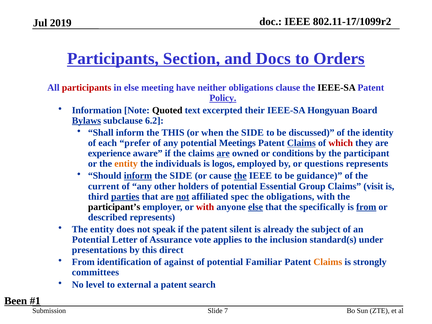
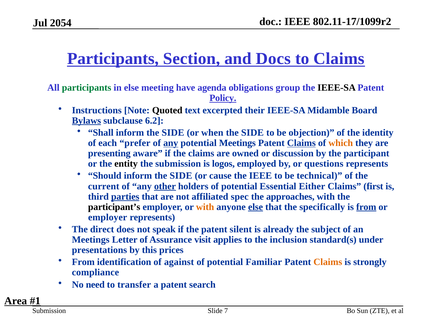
2019: 2019 -> 2054 (61, 23)
to Orders: Orders -> Claims (339, 59)
participants colour: red -> green (87, 88)
neither: neither -> agenda (212, 88)
clause: clause -> group (288, 88)
Information: Information -> Instructions (97, 110)
Hongyuan: Hongyuan -> Midamble (328, 110)
Shall inform the THIS: THIS -> SIDE (173, 133)
discussed: discussed -> objection (312, 133)
any underline: none -> present (171, 143)
which colour: red -> orange (341, 143)
experience: experience -> presenting (109, 153)
are underline: present -> none (223, 153)
conditions: conditions -> discussion (293, 153)
entity colour: orange -> black (126, 164)
the individuals: individuals -> submission (178, 164)
inform underline: present -> none (138, 176)
the underline: present -> none (240, 176)
guidance: guidance -> technical (319, 176)
other underline: none -> present (165, 186)
Group: Group -> Either (312, 186)
visit: visit -> first (373, 186)
not underline: present -> none (183, 197)
the obligations: obligations -> approaches (290, 197)
with colour: red -> orange (205, 207)
described: described -> employer (108, 217)
entity: entity -> direct (102, 229)
Potential: Potential -> Meetings (91, 240)
vote: vote -> visit (203, 240)
direct: direct -> prices (171, 250)
committees: committees -> compliance (95, 272)
level: level -> need (95, 285)
external: external -> transfer (134, 285)
Been: Been -> Area (16, 301)
